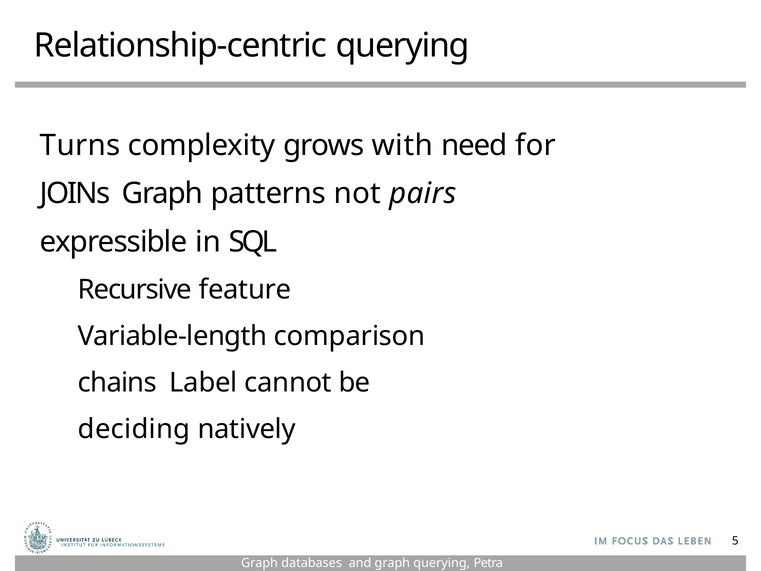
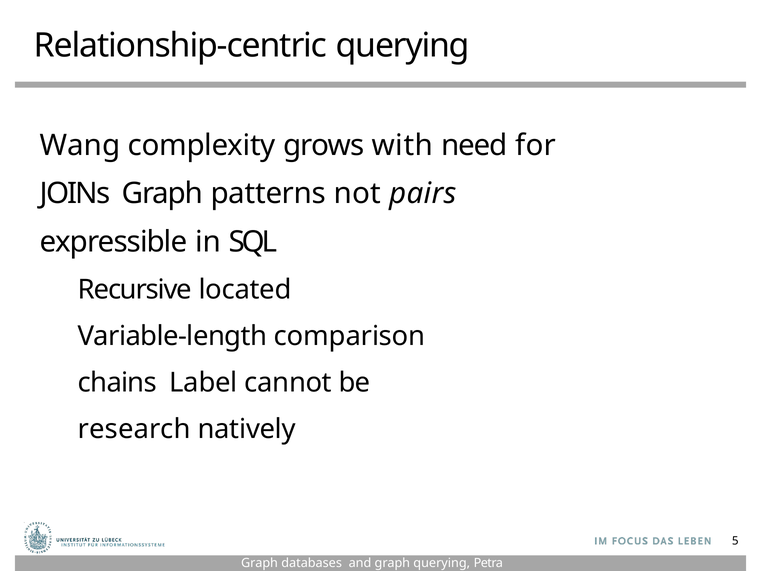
Turns: Turns -> Wang (80, 145)
feature: feature -> located (245, 290)
deciding: deciding -> research (134, 429)
